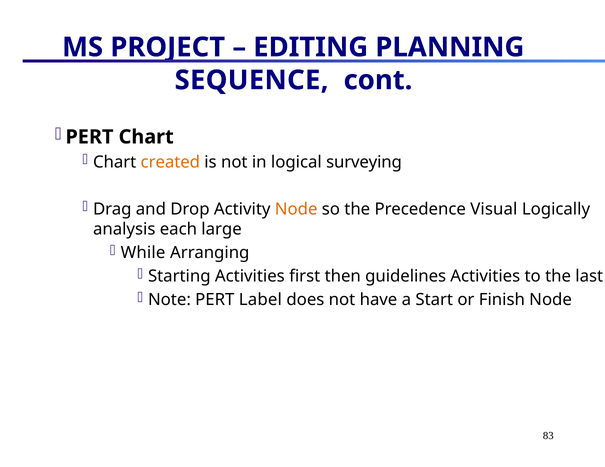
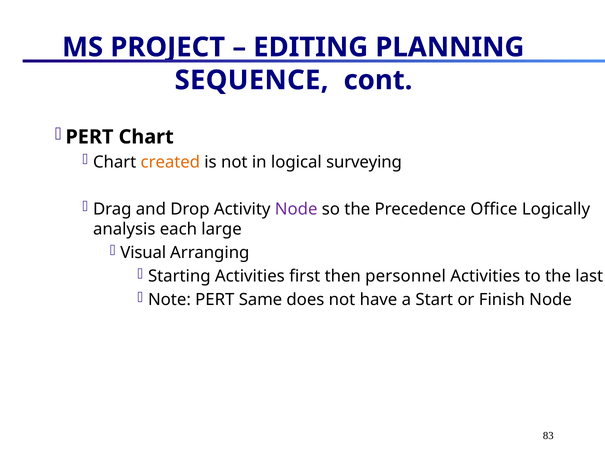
Node colour: orange -> purple (296, 209)
Visual: Visual -> Office (494, 209)
While: While -> Visual (143, 253)
guidelines: guidelines -> personnel (406, 276)
Label: Label -> Same (260, 300)
